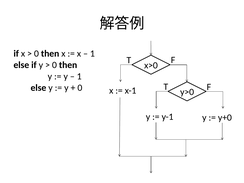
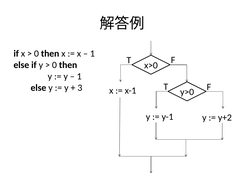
0: 0 -> 3 (80, 88)
y+0: y+0 -> y+2 (225, 118)
